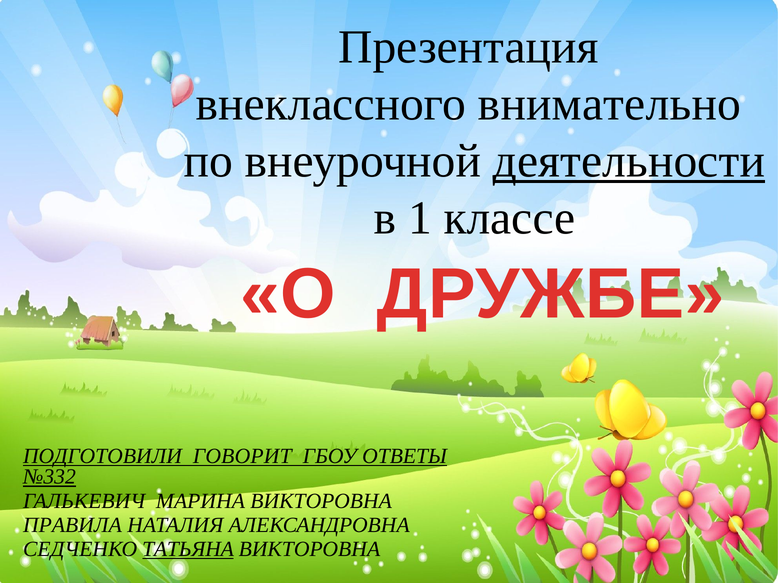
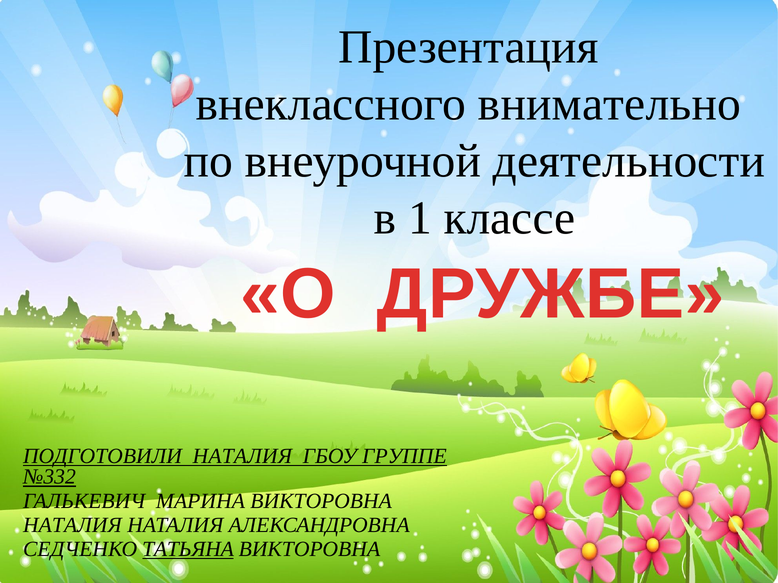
деятельности underline: present -> none (629, 161)
ПОДГОТОВИЛИ ГОВОРИТ: ГОВОРИТ -> НАТАЛИЯ (242, 456)
ОТВЕТЫ: ОТВЕТЫ -> ГРУППЕ (405, 456)
ПРАВИЛА: ПРАВИЛА -> НАТАЛИЯ (72, 526)
